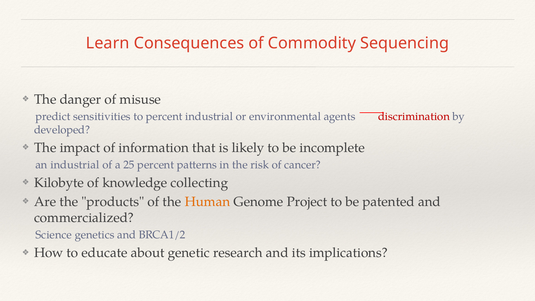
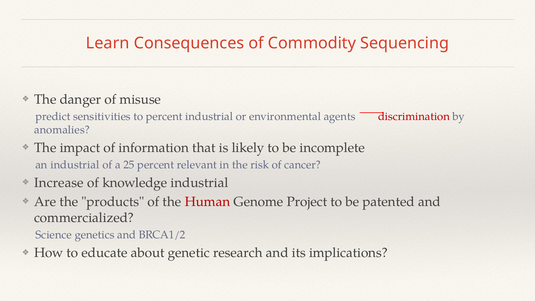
developed: developed -> anomalies (62, 130)
patterns: patterns -> relevant (197, 165)
Kilobyte: Kilobyte -> Increase (59, 183)
knowledge collecting: collecting -> industrial (199, 183)
Human colour: orange -> red (207, 202)
